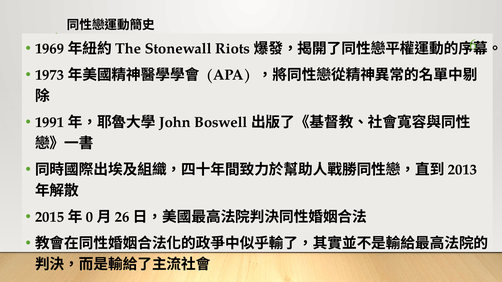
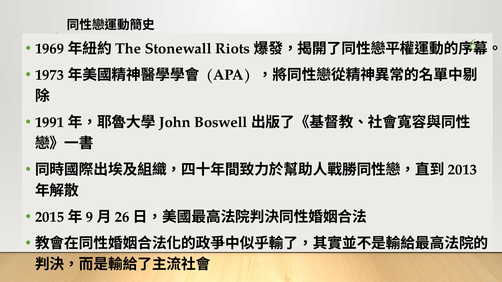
0: 0 -> 9 (90, 217)
